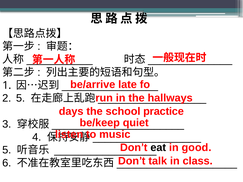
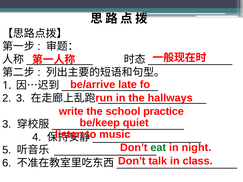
2 5: 5 -> 3 (21, 98)
days: days -> write (71, 111)
eat colour: black -> green (158, 148)
good: good -> night (197, 148)
